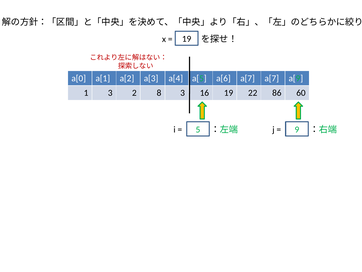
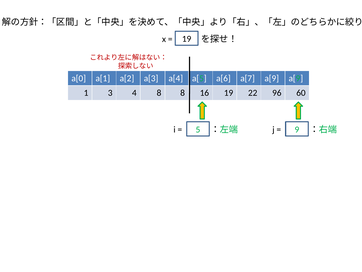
a[7 a[7: a[7 -> a[9 (272, 78)
2: 2 -> 4 (134, 93)
8 3: 3 -> 8 (183, 93)
86: 86 -> 96 (277, 93)
